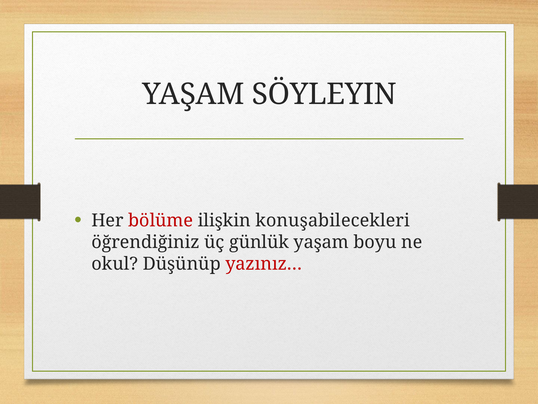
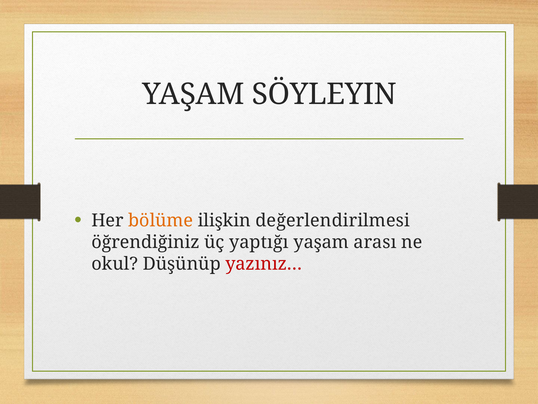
bölüme colour: red -> orange (161, 220)
konuşabilecekleri: konuşabilecekleri -> değerlendirilmesi (333, 220)
günlük: günlük -> yaptığı (259, 242)
boyu: boyu -> arası (375, 242)
